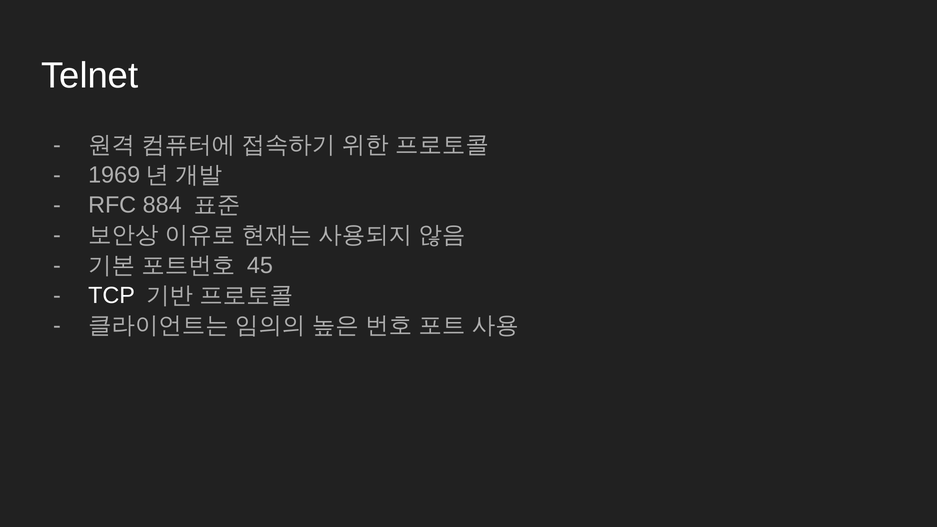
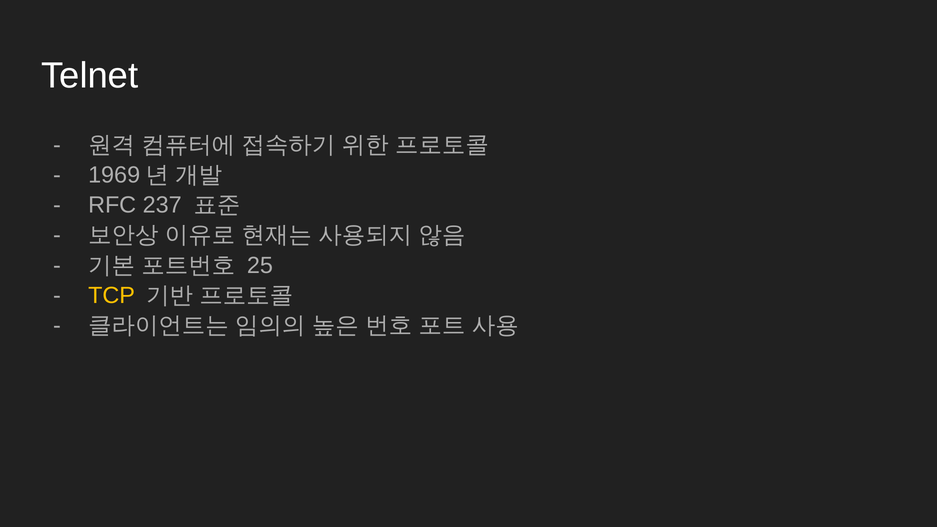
884: 884 -> 237 (162, 205)
45: 45 -> 25 (260, 265)
TCP colour: white -> yellow (112, 296)
